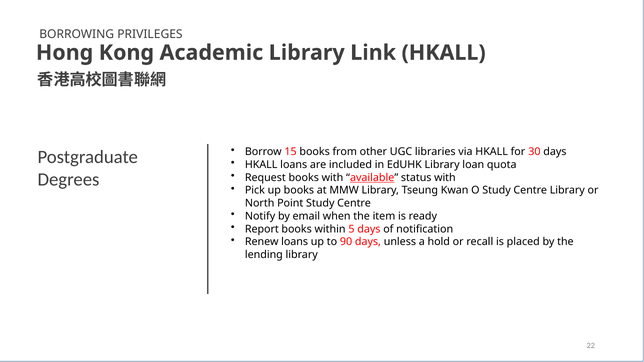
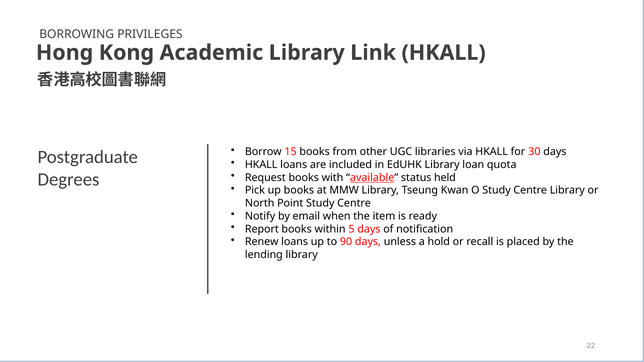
status with: with -> held (445, 178)
